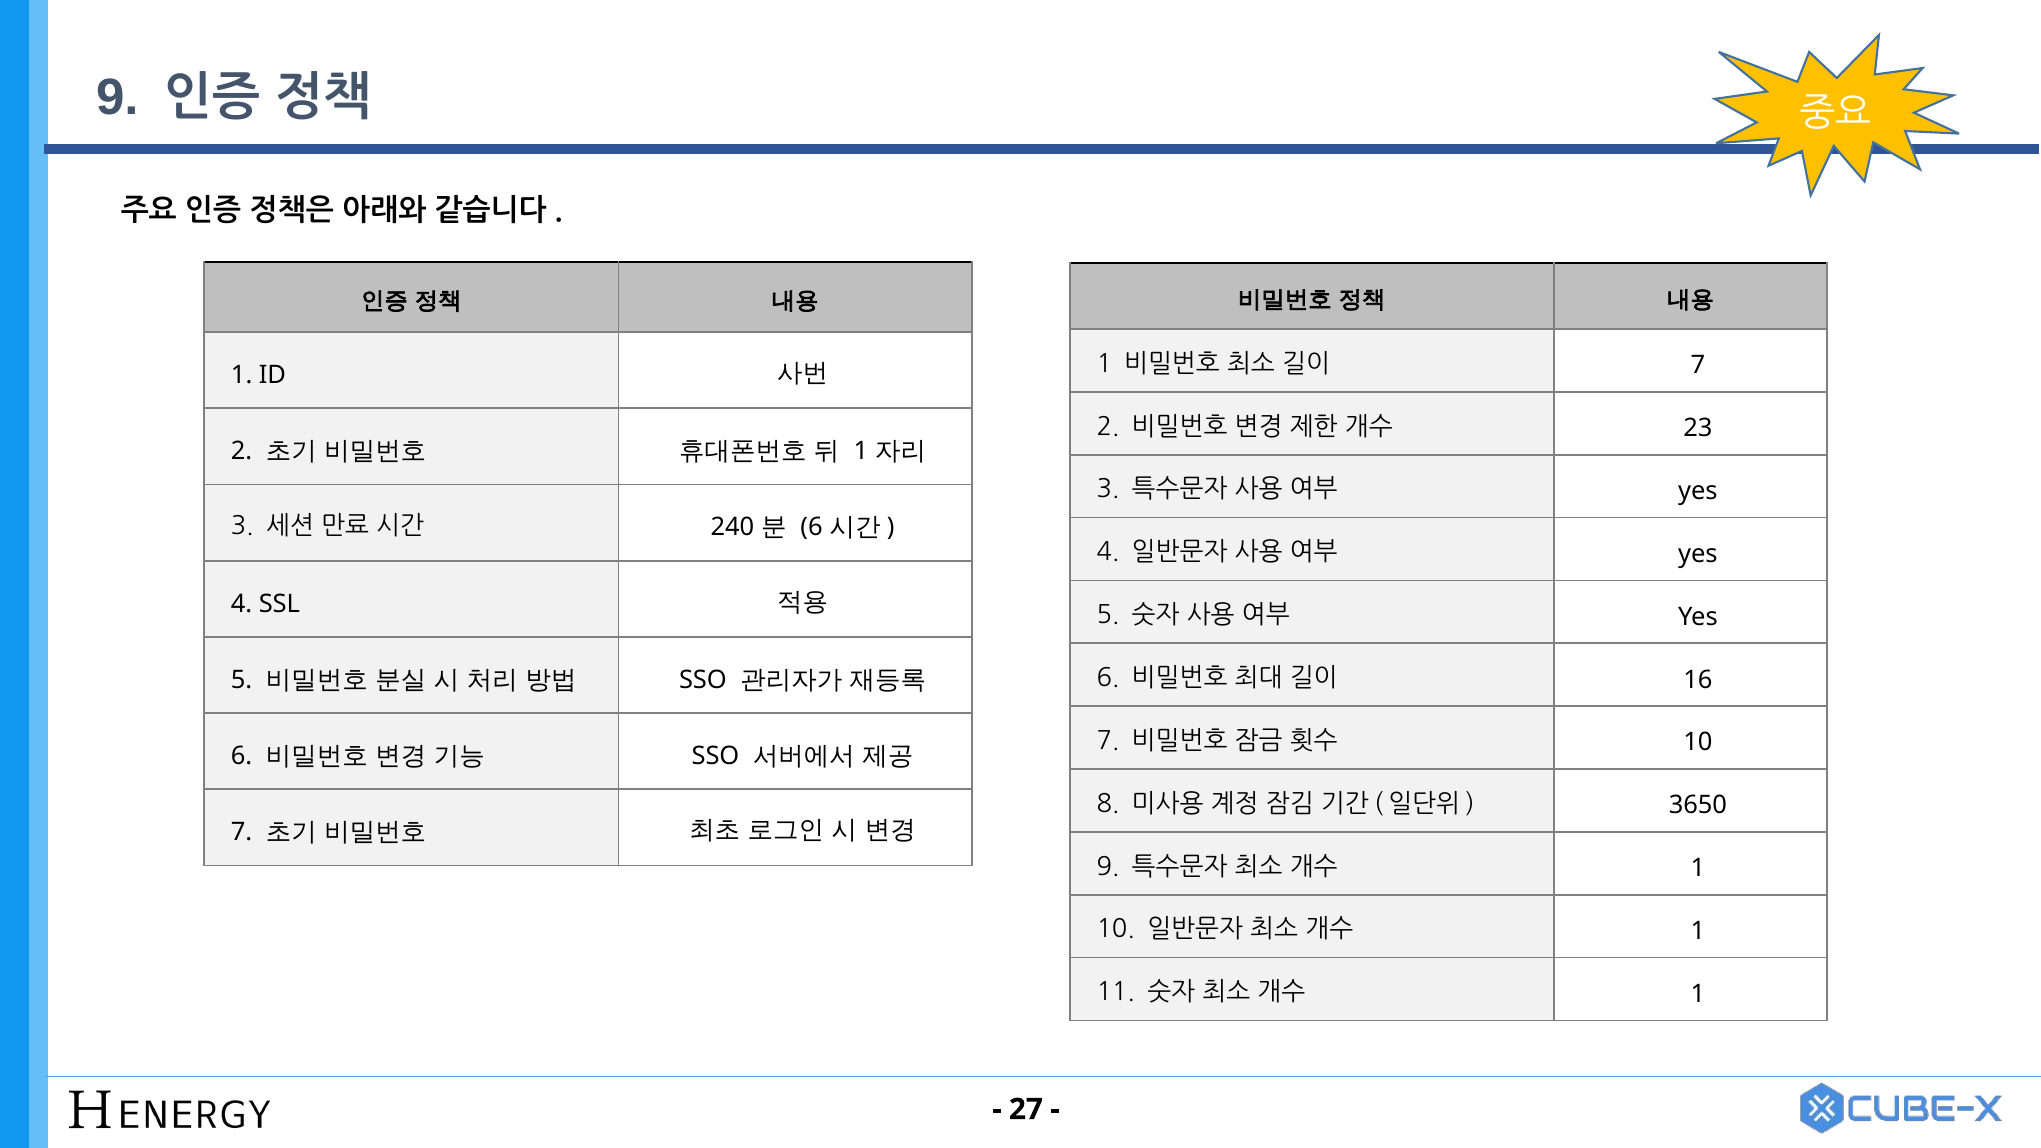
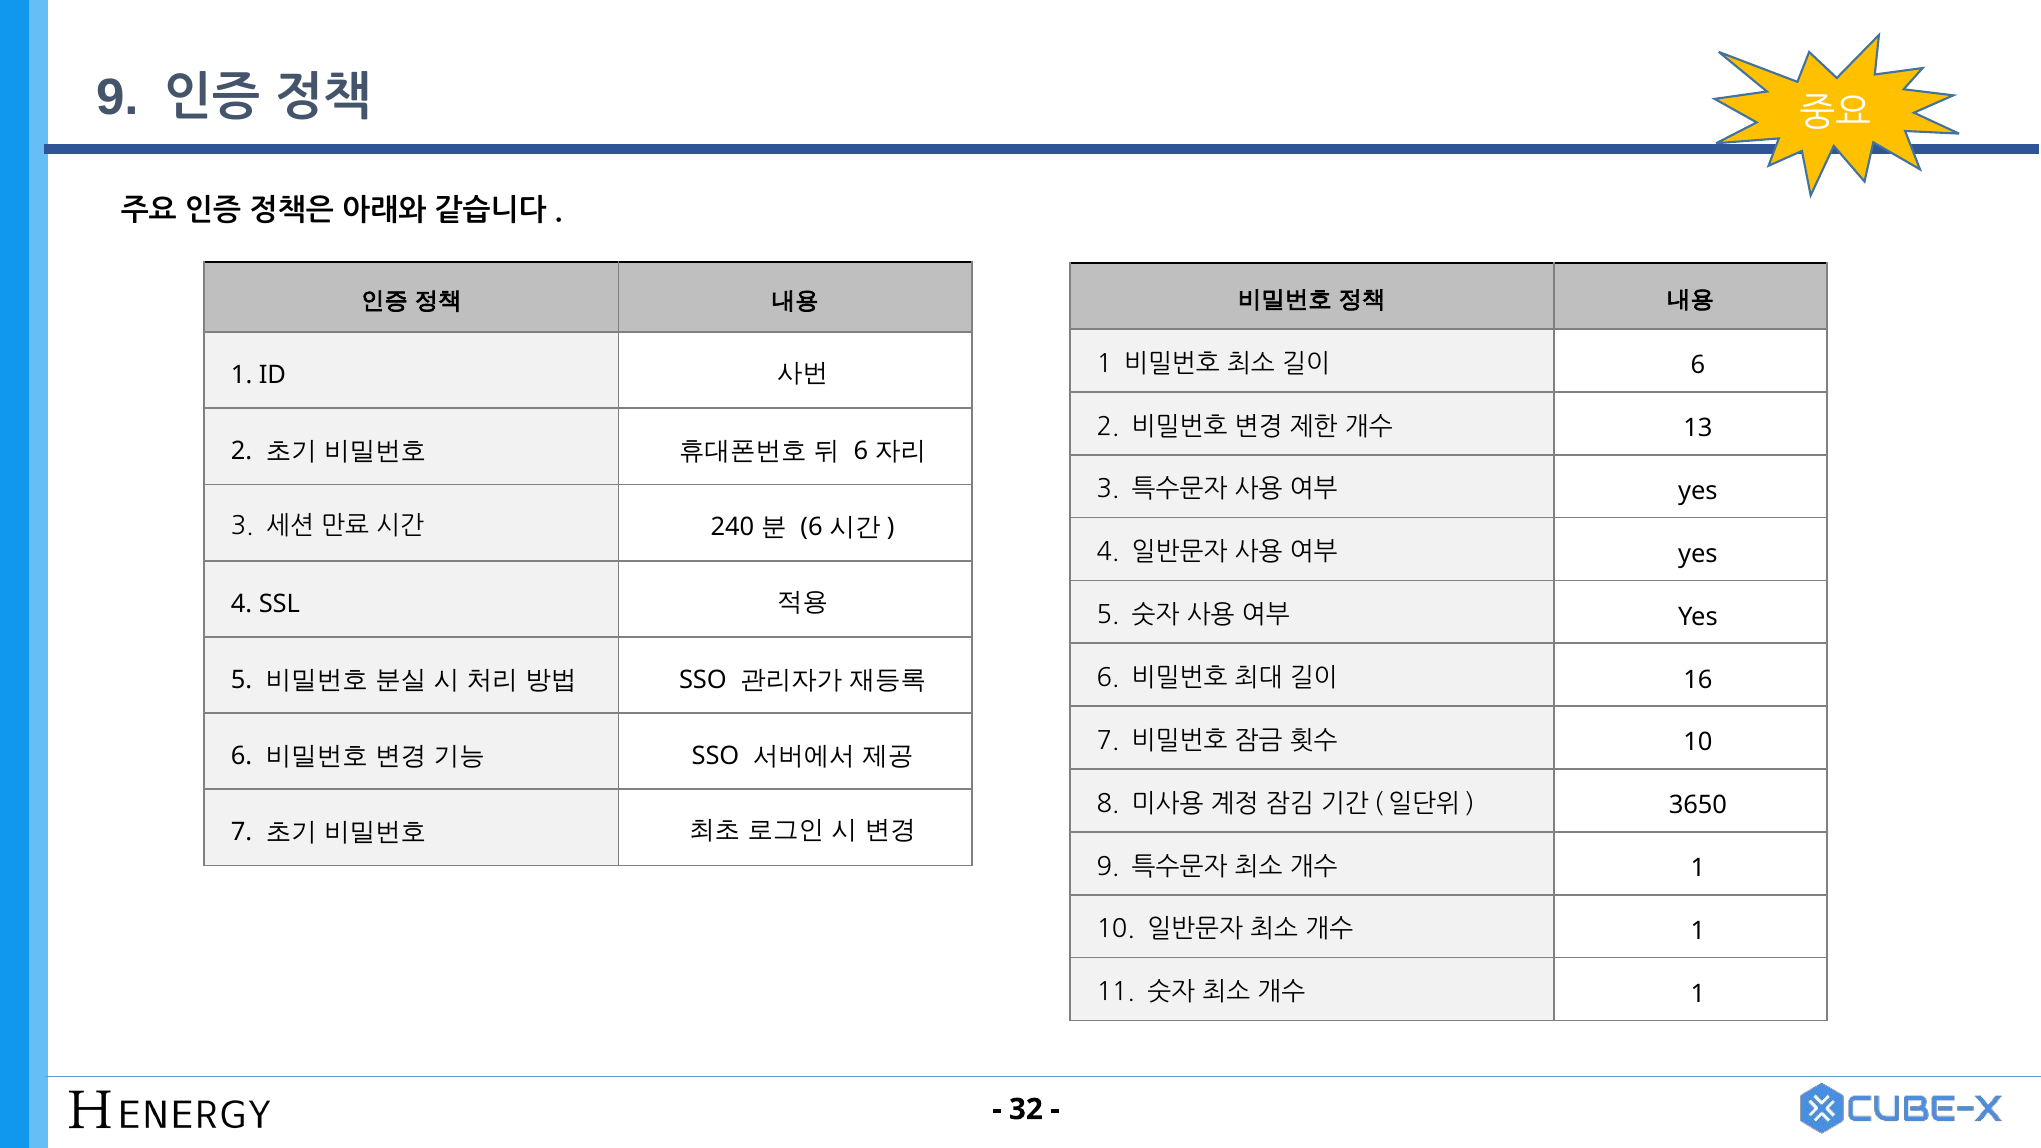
7: 7 -> 6 (1698, 365)
23: 23 -> 13 (1698, 428)
1: 1 -> 6 (861, 451)
27: 27 -> 32 (1026, 1109)
